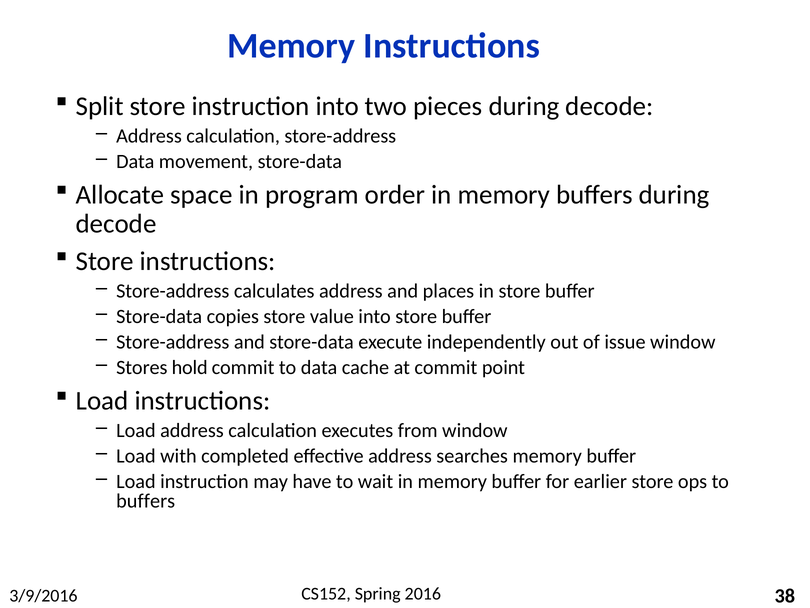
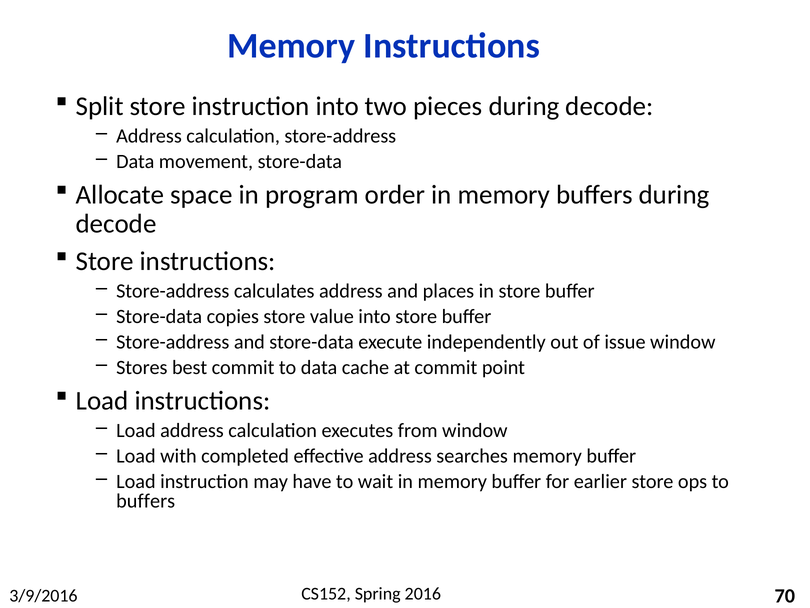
hold: hold -> best (190, 367)
38: 38 -> 70 (785, 596)
